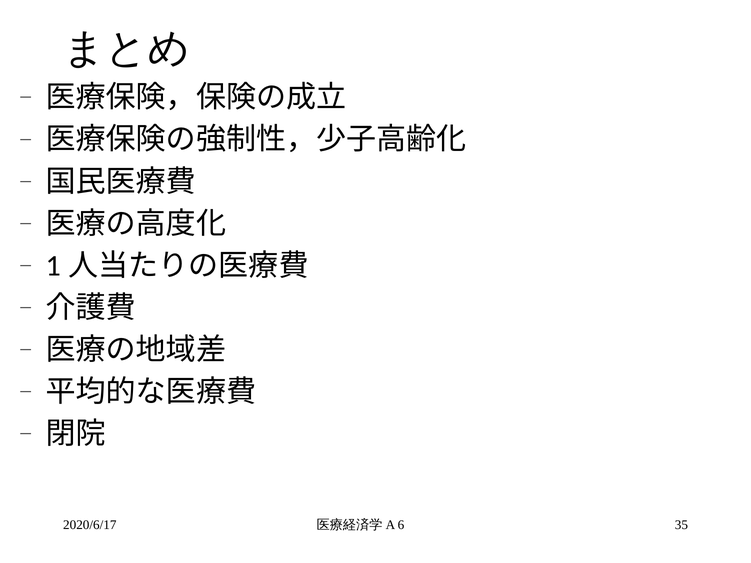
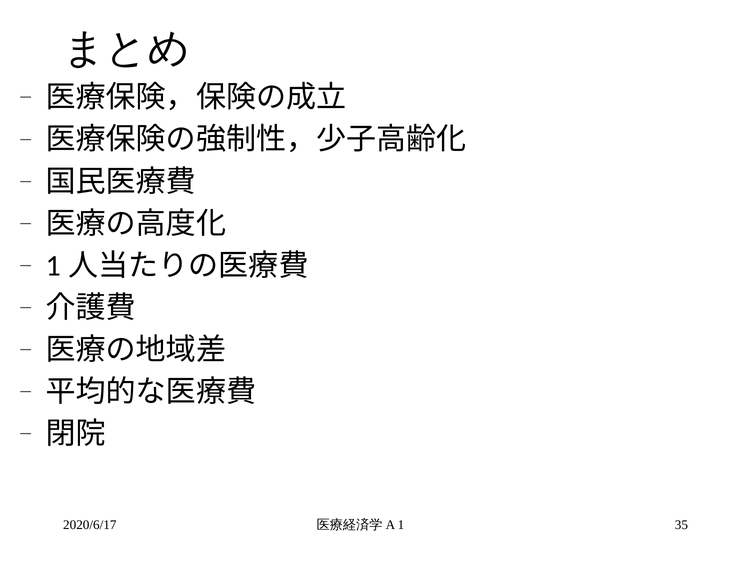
6: 6 -> 1 (401, 525)
